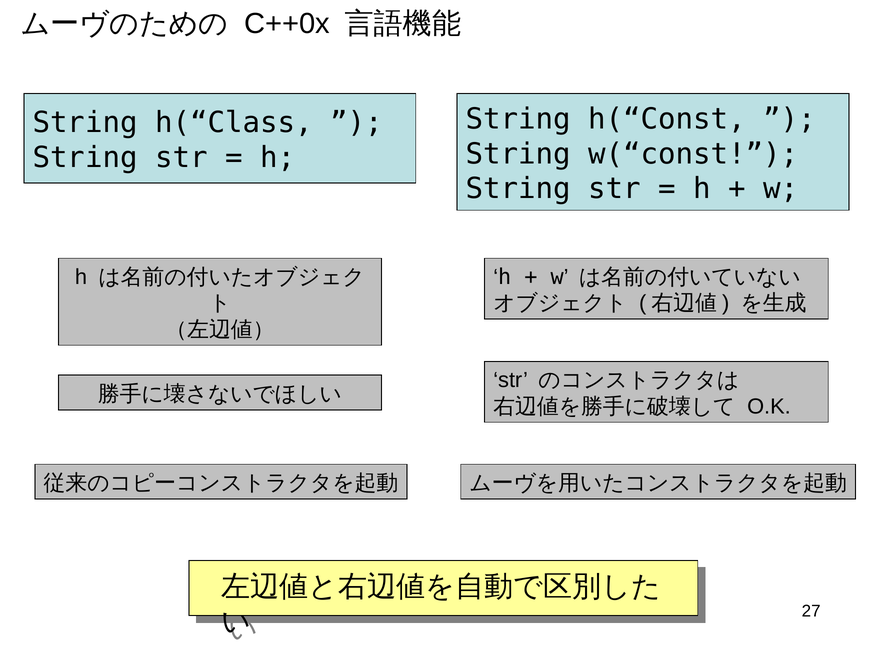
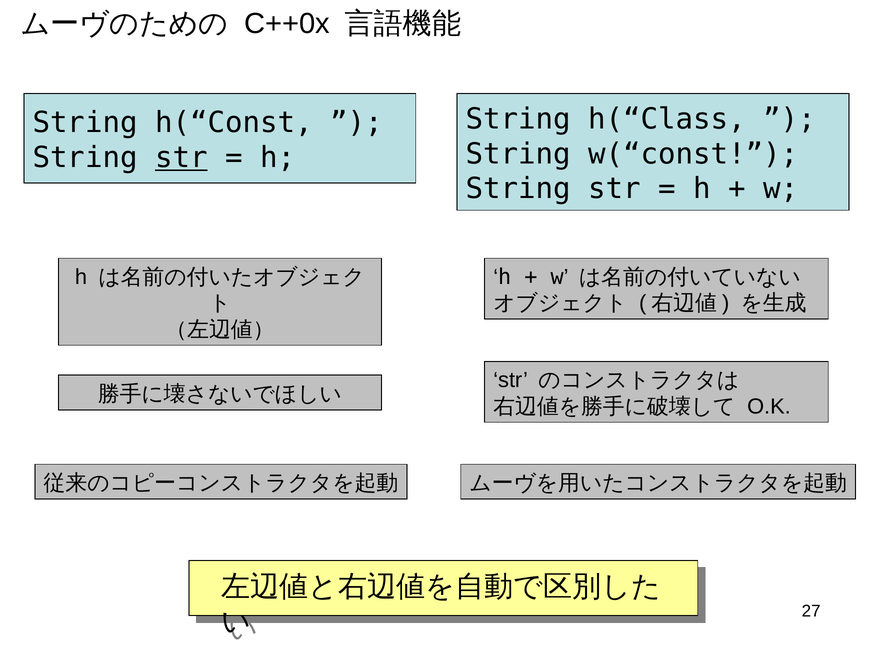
h(“Const: h(“Const -> h(“Class (667, 119)
h(“Class: h(“Class -> h(“Const (234, 123)
str underline: none -> present (181, 158)
